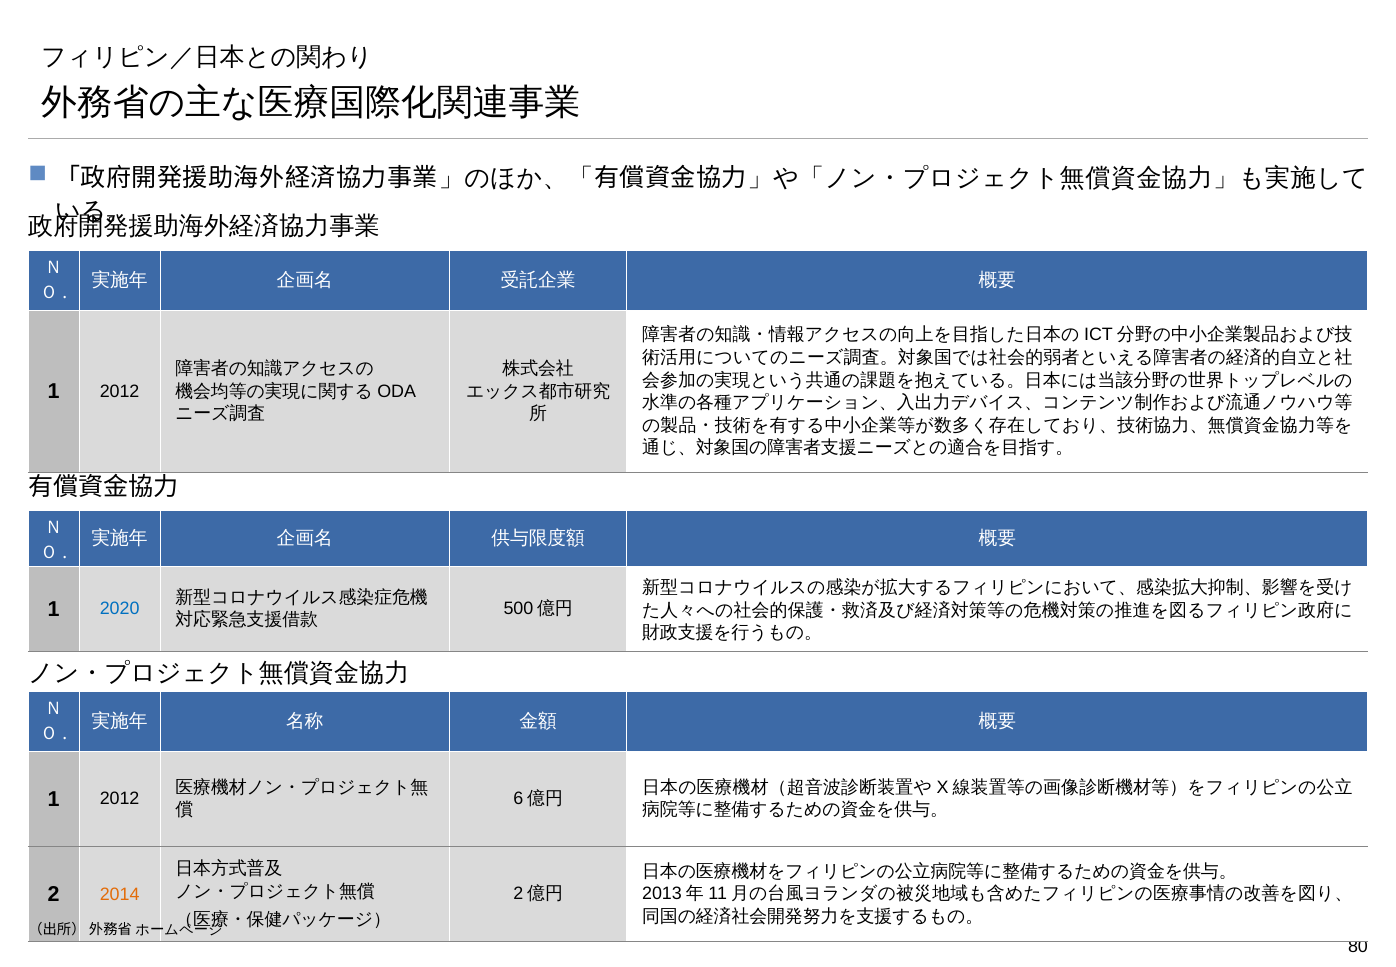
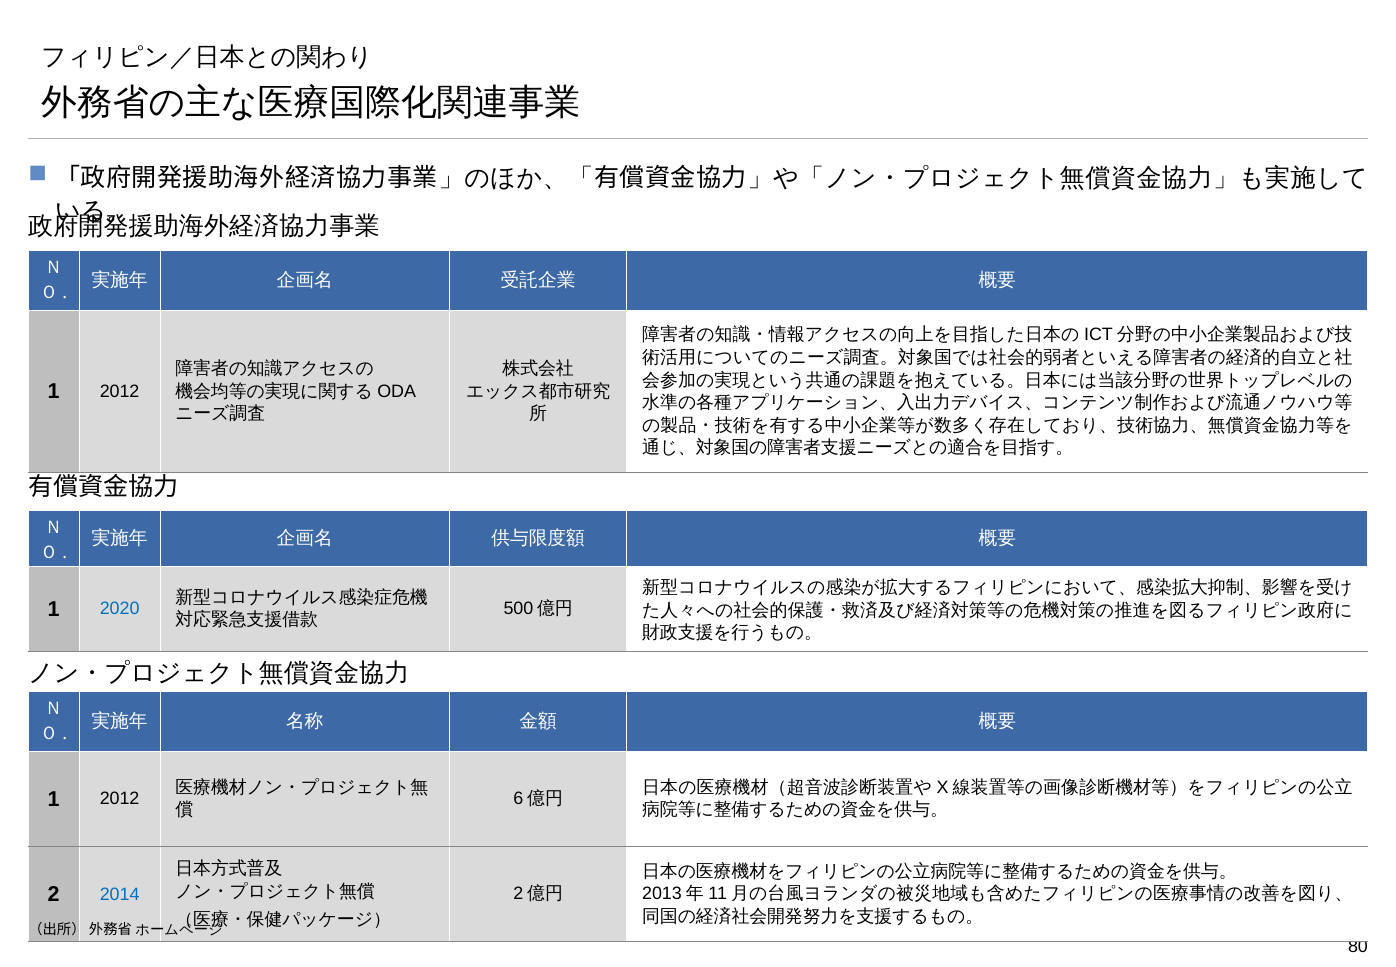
2014 colour: orange -> blue (120, 894)
